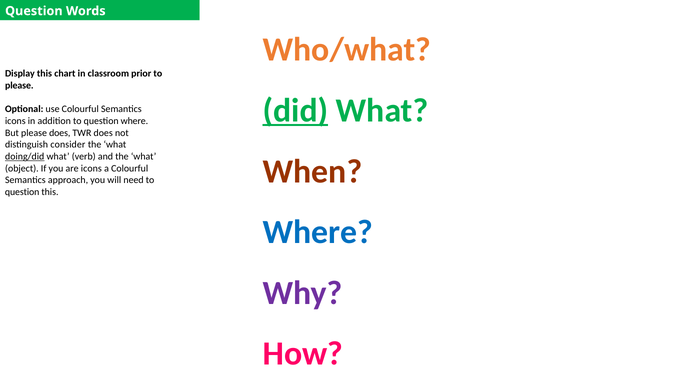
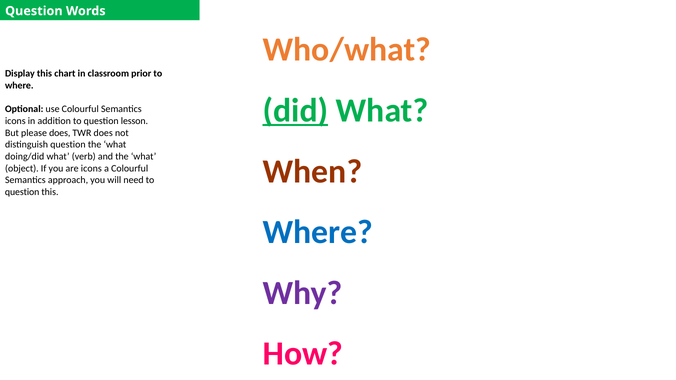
please: please -> where (19, 86)
question where: where -> lesson (134, 121)
distinguish consider: consider -> question (68, 145)
doing/did underline: present -> none (25, 157)
